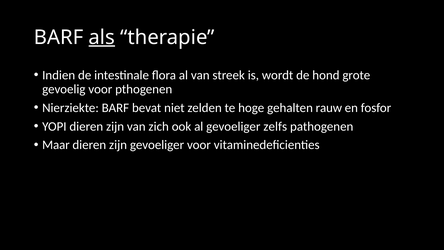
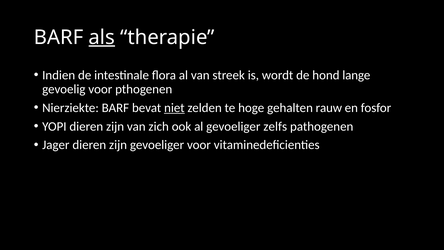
grote: grote -> lange (356, 75)
niet underline: none -> present (174, 108)
Maar: Maar -> Jager (56, 145)
